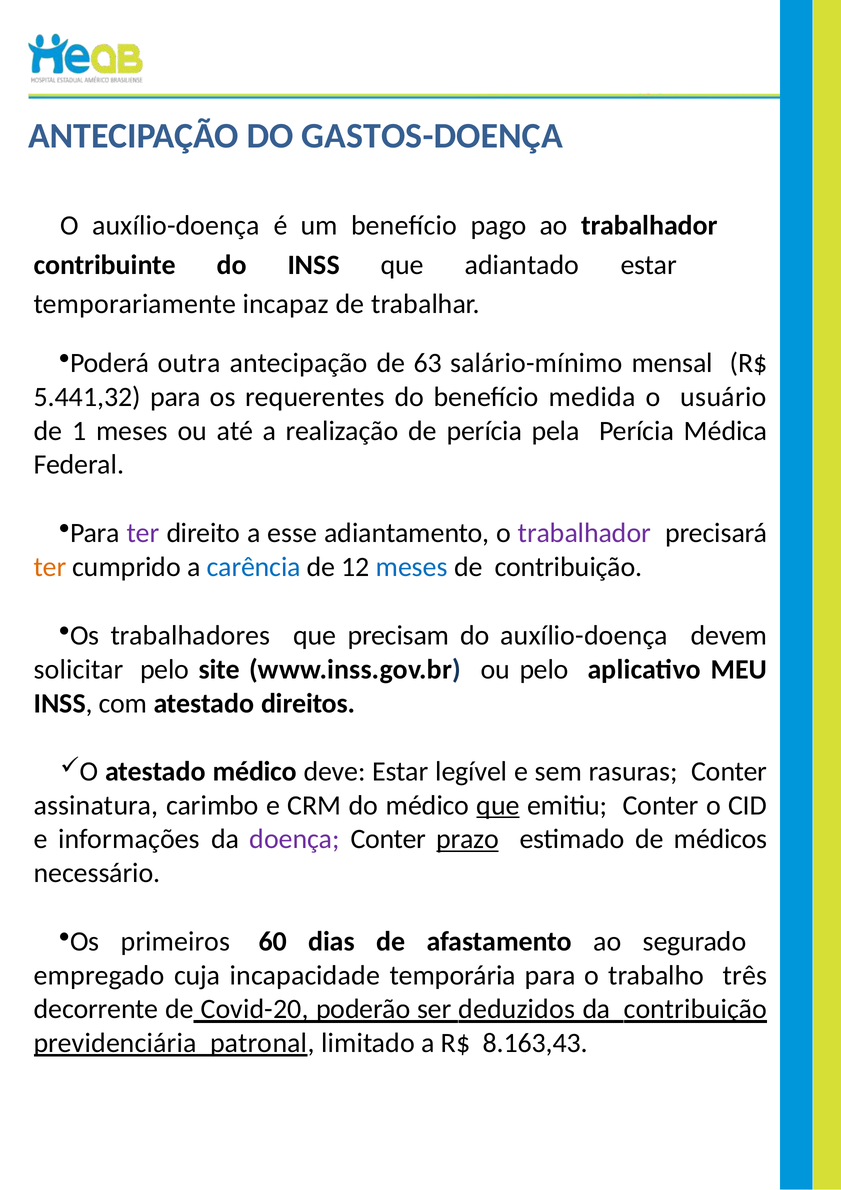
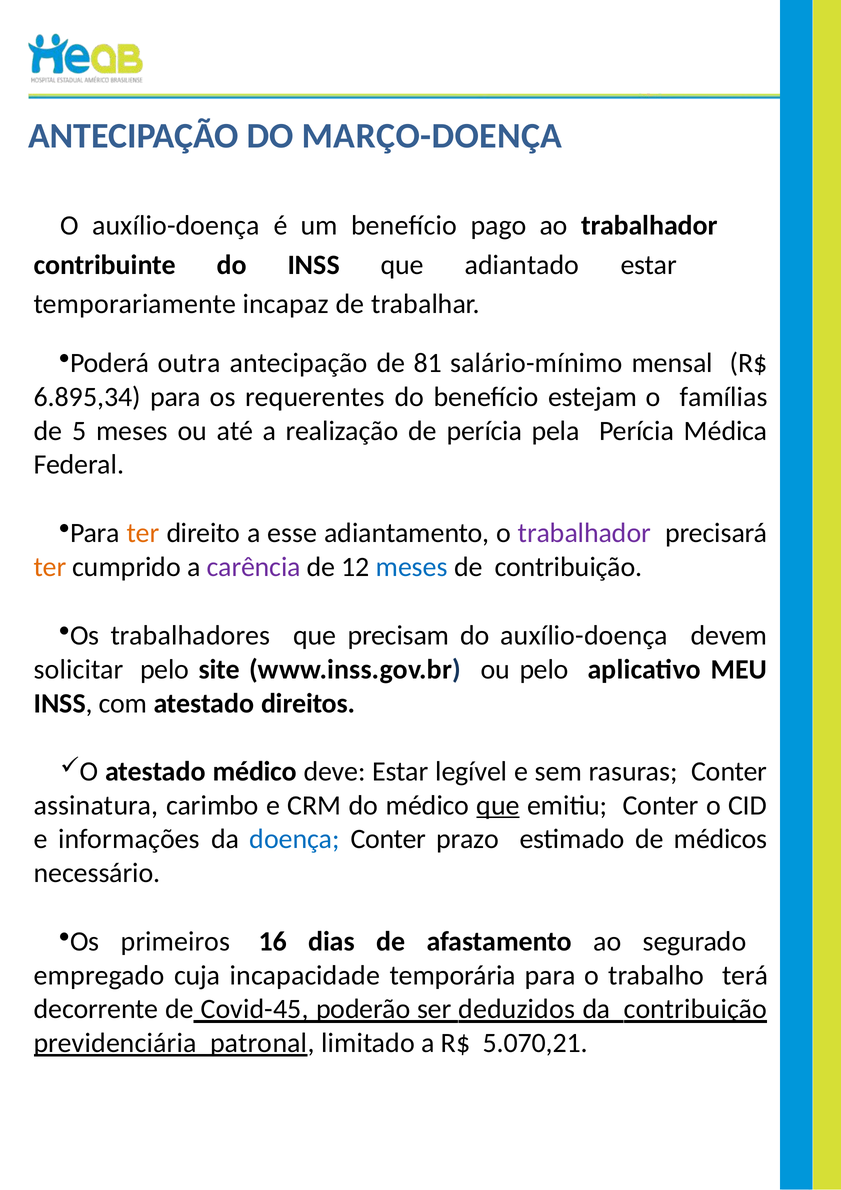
GASTOS-DOENÇA: GASTOS-DOENÇA -> MARÇO-DOENÇA (432, 136)
63: 63 -> 81 (428, 363)
5.441,32: 5.441,32 -> 6.895,34 (87, 397)
medida: medida -> estejam (593, 397)
usuário: usuário -> famílias (724, 397)
1: 1 -> 5 (79, 431)
ter colour: purple -> orange (143, 533)
carência colour: blue -> purple (254, 567)
doença colour: purple -> blue (295, 839)
prazo underline: present -> none (468, 839)
60: 60 -> 16 (273, 941)
três: três -> terá (745, 975)
Covid-20: Covid-20 -> Covid-45 (255, 1009)
8.163,43: 8.163,43 -> 5.070,21 (535, 1043)
